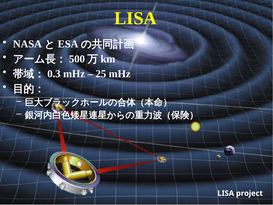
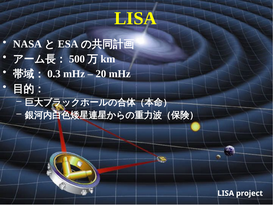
25: 25 -> 20 (101, 74)
